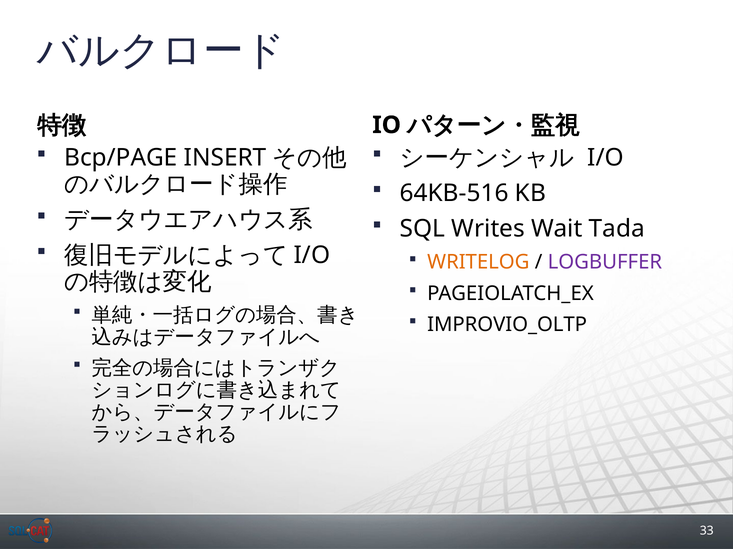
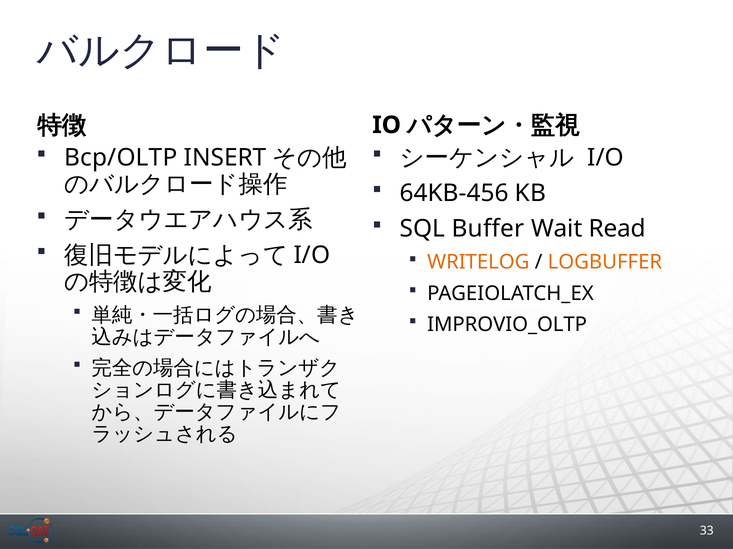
Bcp/PAGE: Bcp/PAGE -> Bcp/OLTP (121, 158)
64KB-516: 64KB-516 -> 64KB-456 (454, 194)
Writes: Writes -> Buffer (488, 229)
Tada: Tada -> Read (617, 229)
LOGBUFFER colour: purple -> orange (605, 263)
